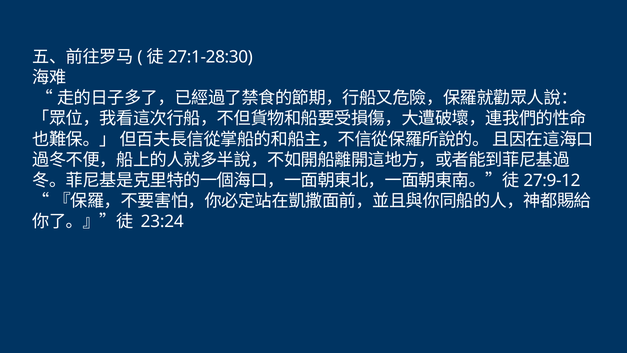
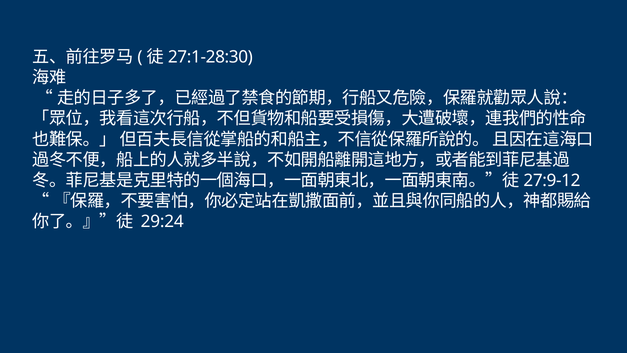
23:24: 23:24 -> 29:24 (162, 222)
